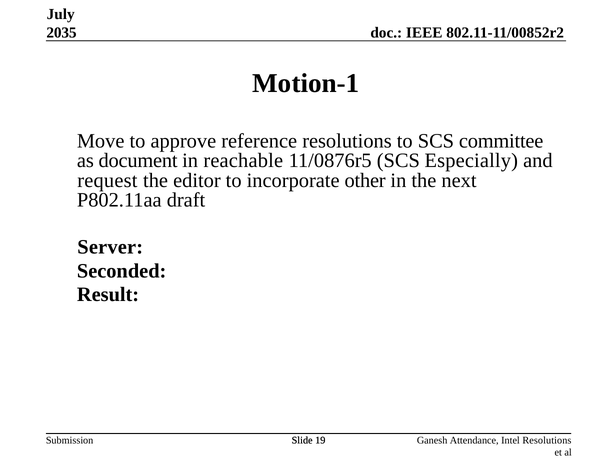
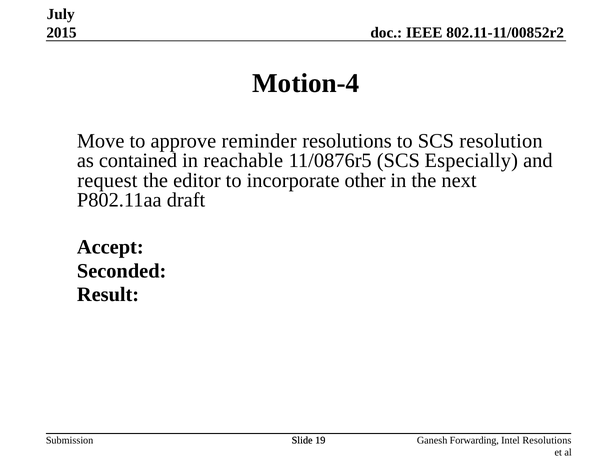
2035: 2035 -> 2015 (62, 33)
Motion-1: Motion-1 -> Motion-4 (306, 83)
reference: reference -> reminder (259, 141)
committee: committee -> resolution (501, 141)
document: document -> contained (138, 161)
Server: Server -> Accept (110, 247)
Attendance: Attendance -> Forwarding (474, 440)
